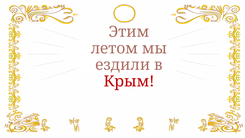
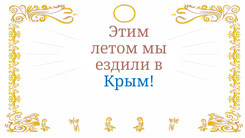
Крым colour: red -> blue (129, 81)
